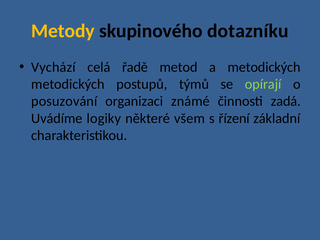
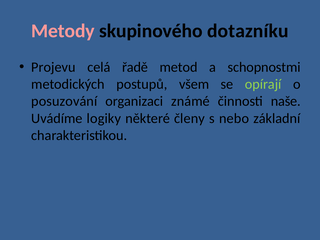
Metody colour: yellow -> pink (63, 31)
Vychází: Vychází -> Projevu (53, 67)
a metodických: metodických -> schopnostmi (264, 67)
týmů: týmů -> všem (194, 84)
zadá: zadá -> naše (286, 101)
všem: všem -> členy (190, 118)
řízení: řízení -> nebo (234, 118)
